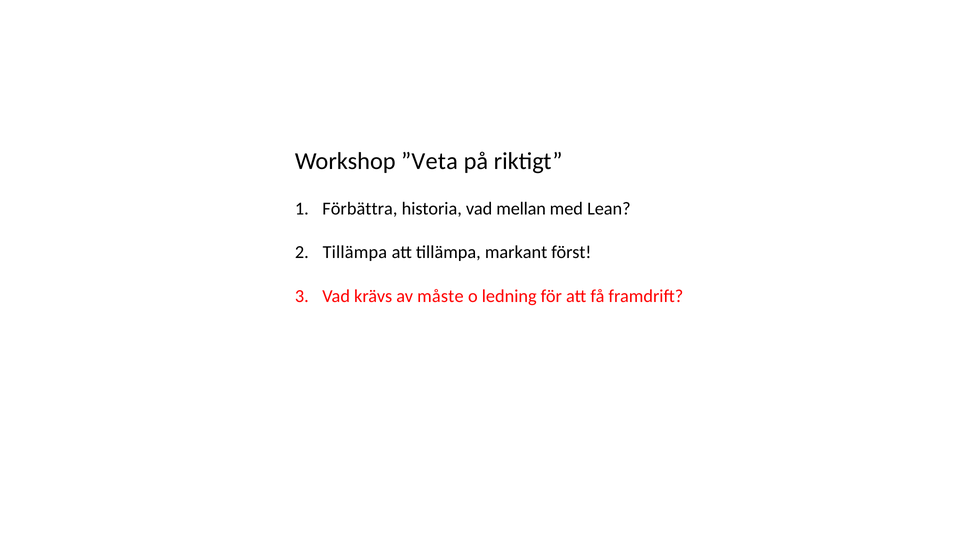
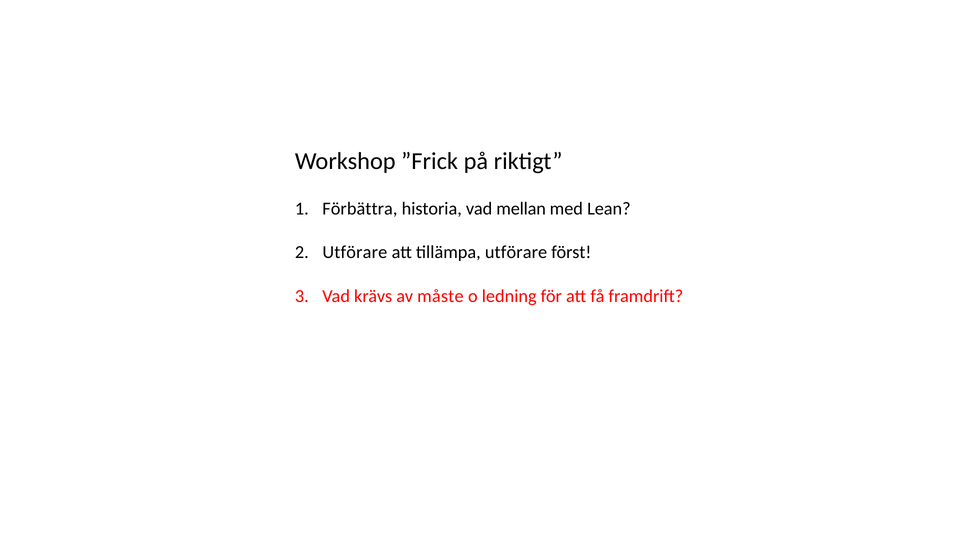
”Veta: ”Veta -> ”Frick (430, 162)
Tillämpa: Tillämpa -> Utförare (355, 253)
tillämpa markant: markant -> utförare (516, 253)
